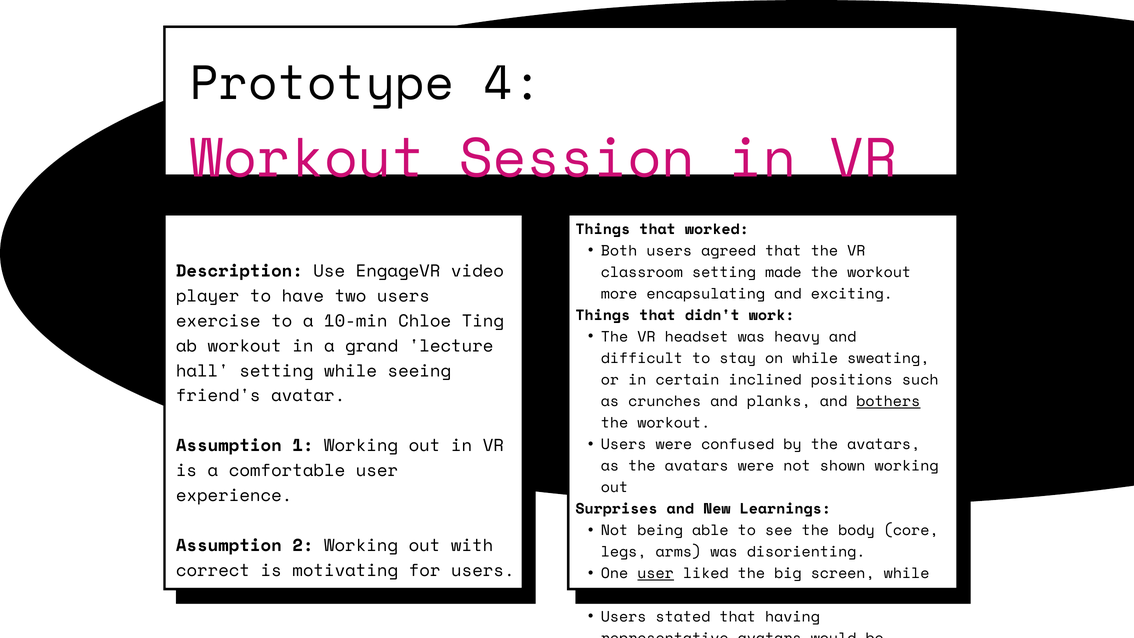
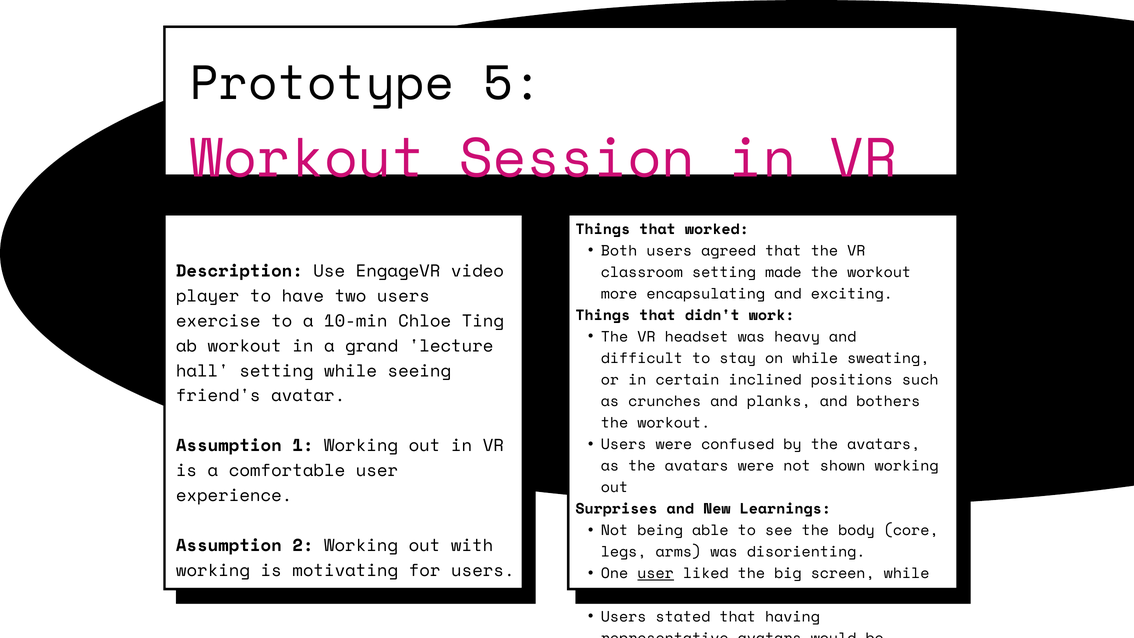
4: 4 -> 5 (513, 83)
bothers underline: present -> none (888, 401)
correct: correct -> working (213, 570)
